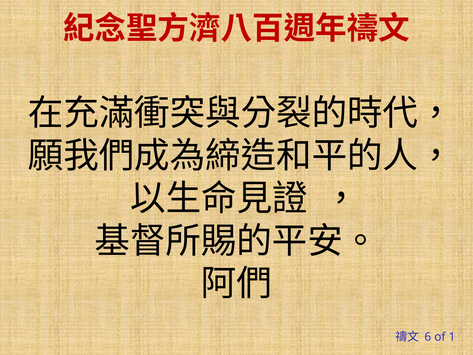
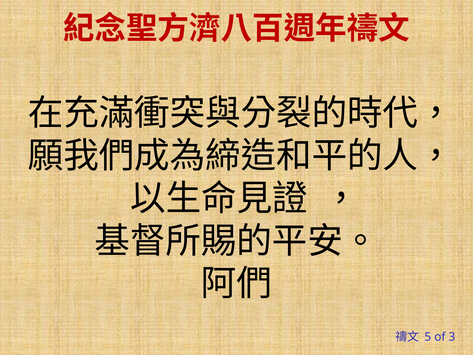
6: 6 -> 5 (428, 337)
1: 1 -> 3 (452, 337)
